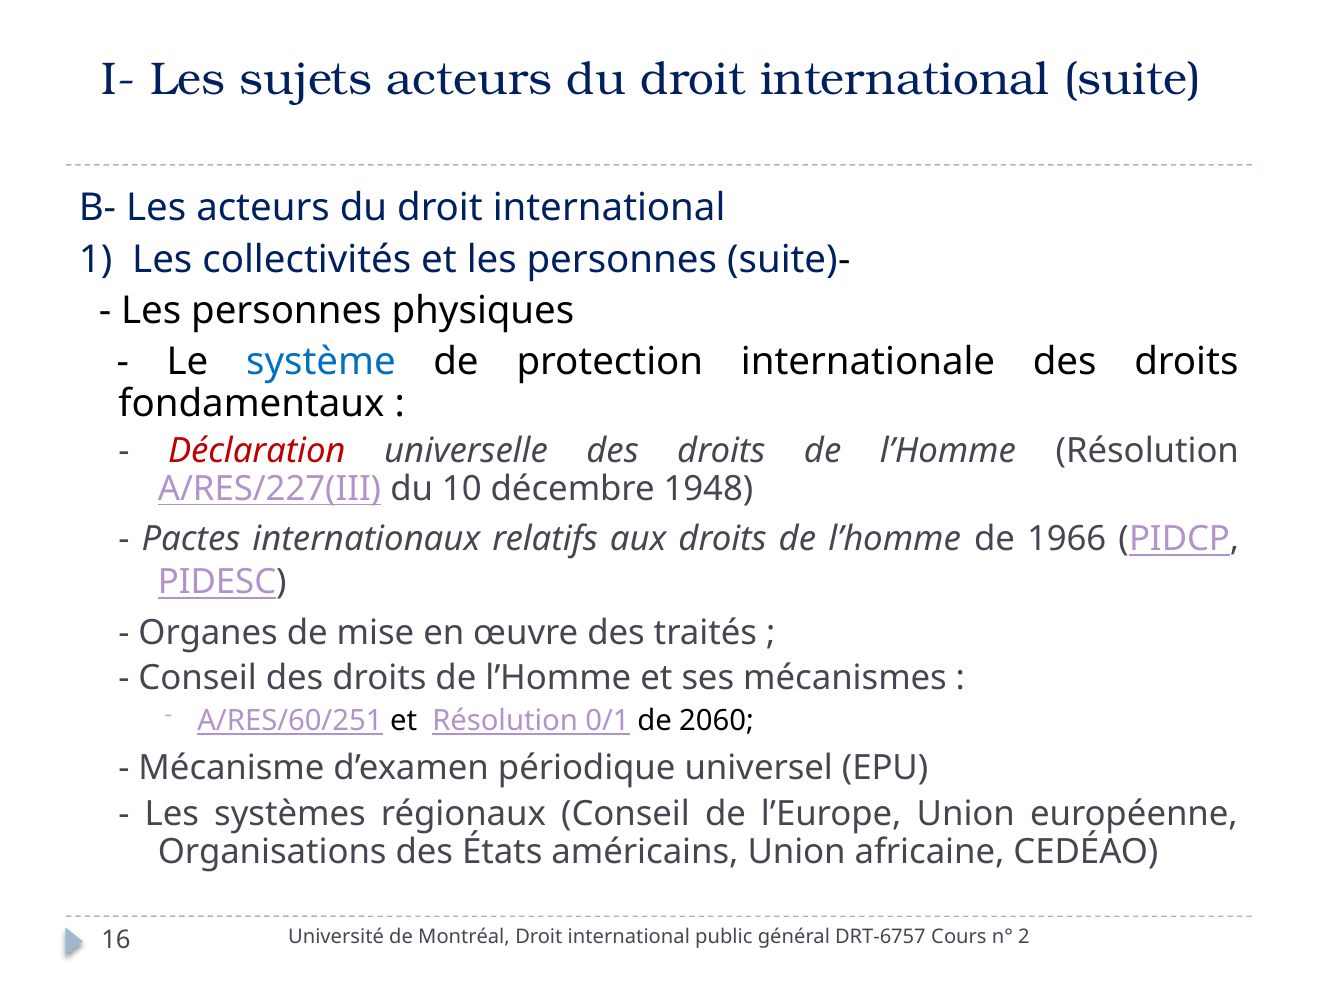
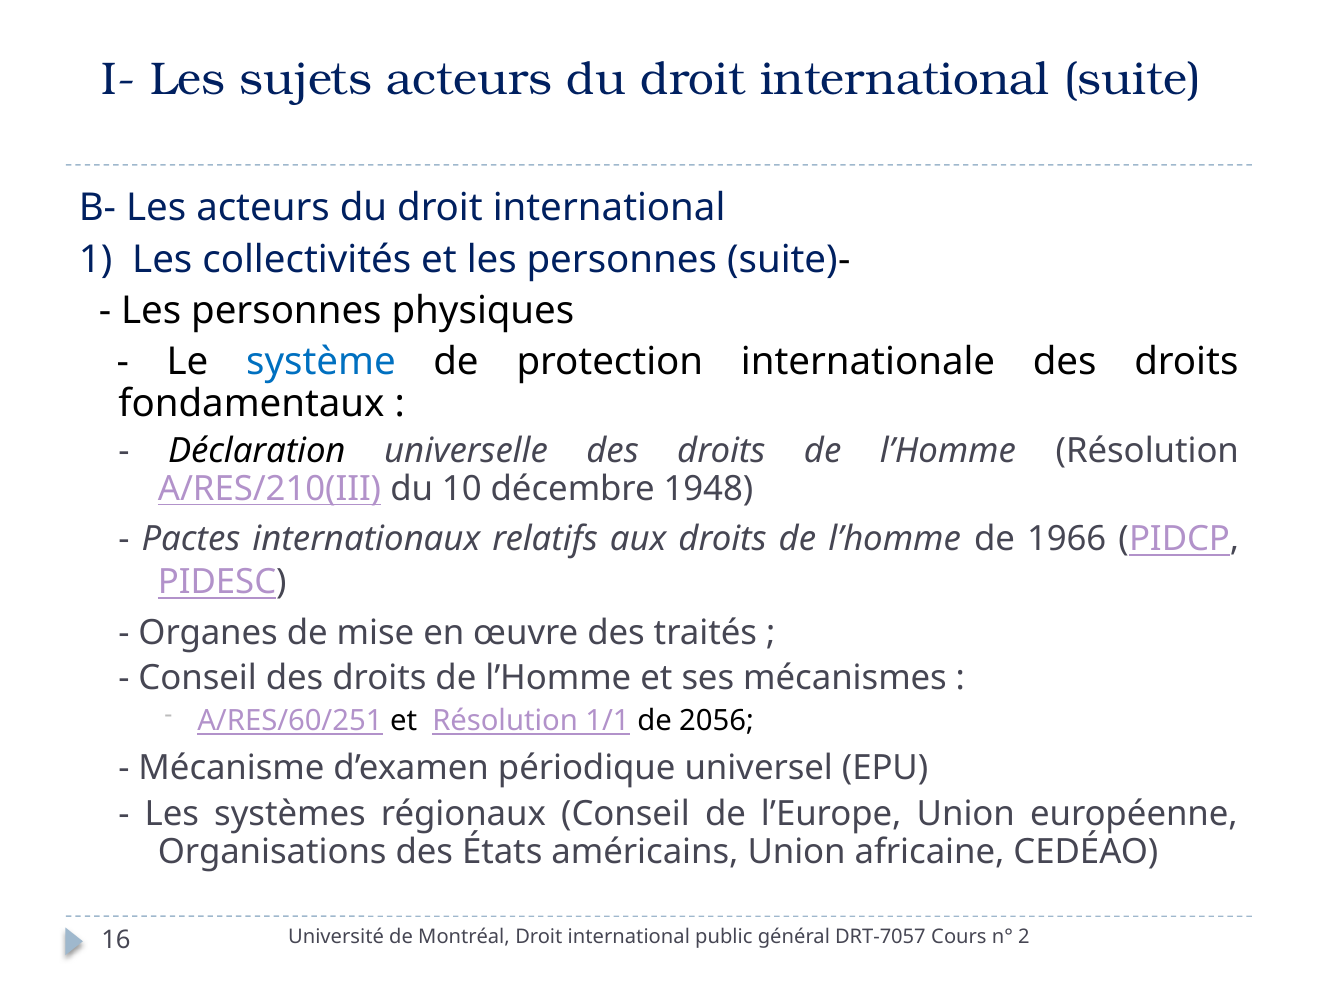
Déclaration colour: red -> black (257, 451)
A/RES/227(III: A/RES/227(III -> A/RES/210(III (270, 488)
0/1: 0/1 -> 1/1 (607, 720)
2060: 2060 -> 2056 (717, 720)
DRT-6757: DRT-6757 -> DRT-7057 (880, 936)
